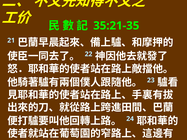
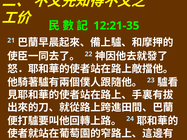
35:21-35: 35:21-35 -> 12:21-35 (116, 26)
